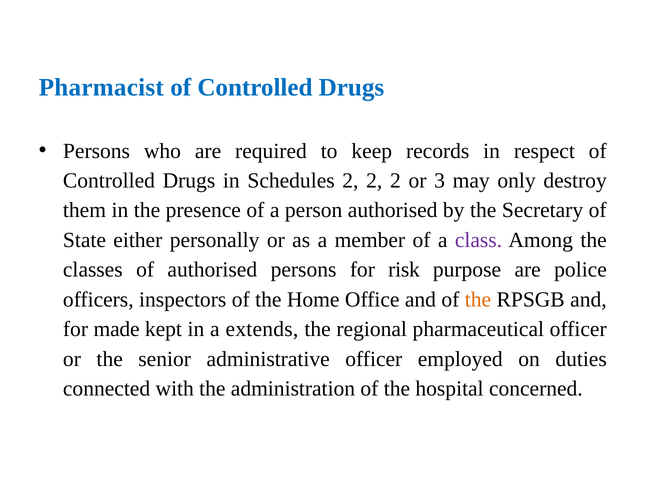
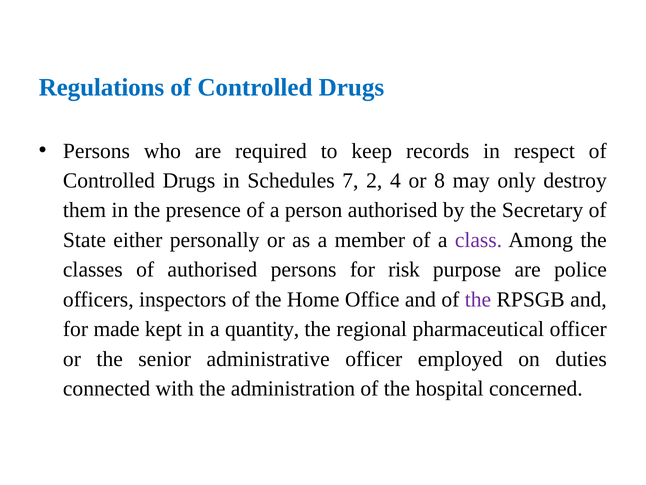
Pharmacist: Pharmacist -> Regulations (101, 87)
Schedules 2: 2 -> 7 (350, 180)
2: 2 -> 4 (395, 180)
3: 3 -> 8 (440, 180)
the colour: orange -> purple (478, 299)
extends: extends -> quantity (262, 329)
